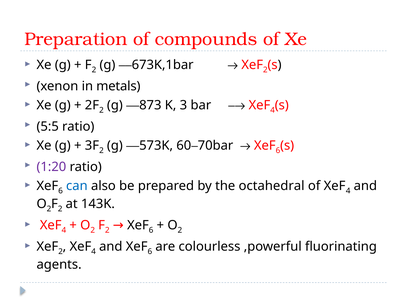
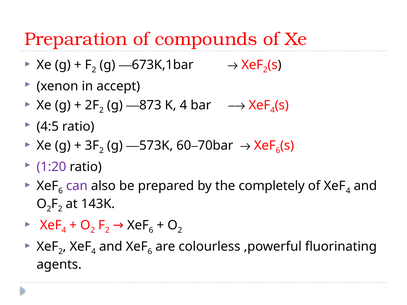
metals: metals -> accept (118, 86)
K 3: 3 -> 4 (183, 105)
5:5: 5:5 -> 4:5 (48, 127)
can colour: blue -> purple (77, 186)
octahedral: octahedral -> completely (272, 186)
